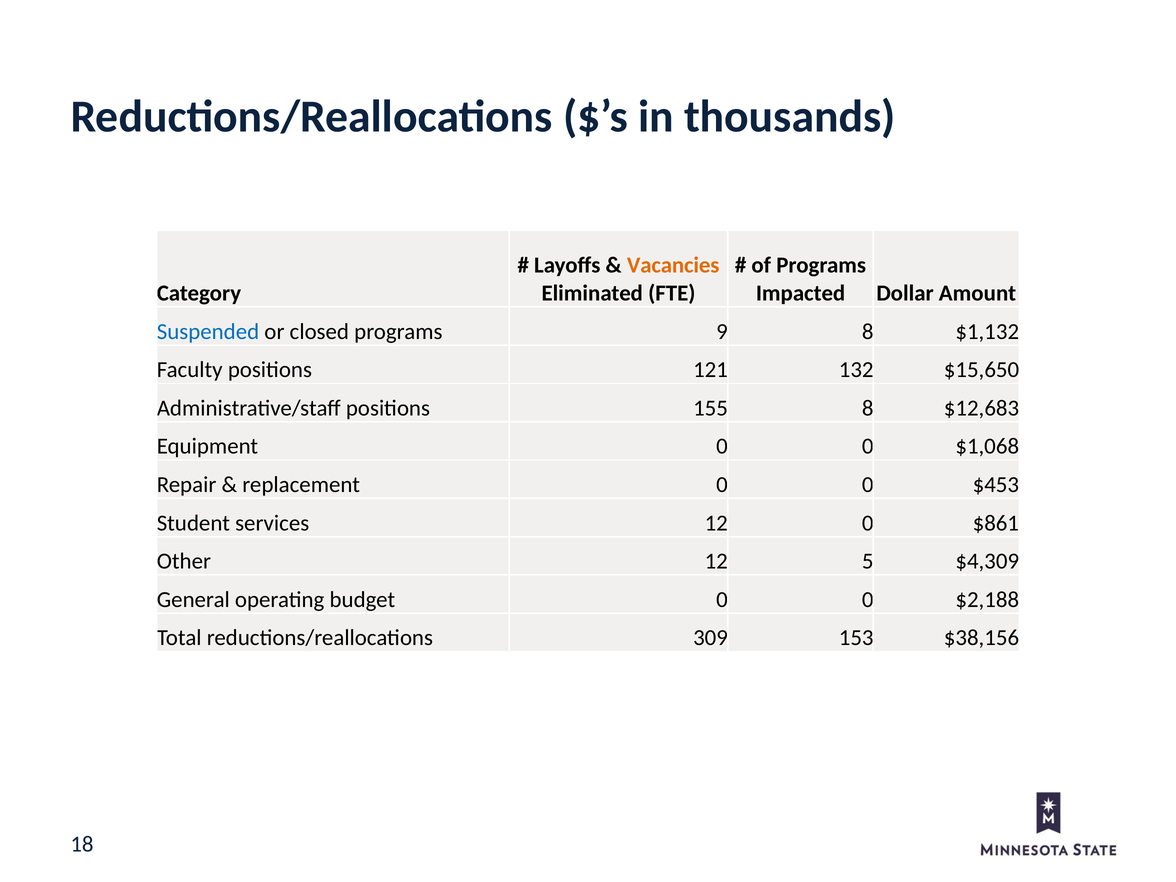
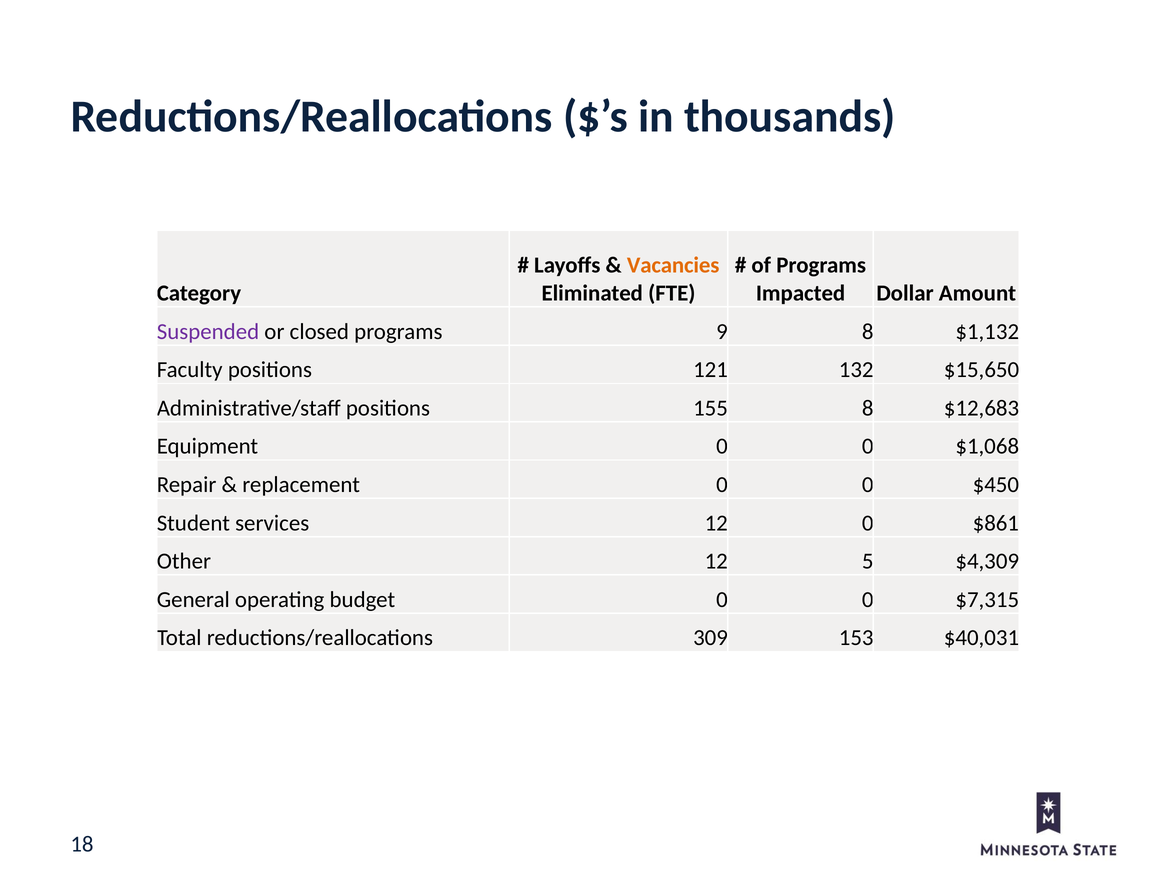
Suspended colour: blue -> purple (208, 332)
$453: $453 -> $450 (996, 485)
$2,188: $2,188 -> $7,315 (987, 600)
$38,156: $38,156 -> $40,031 (981, 638)
